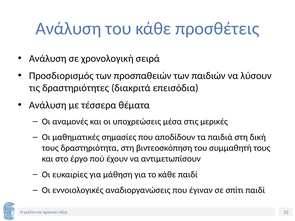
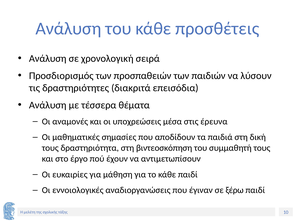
μερικές: μερικές -> έρευνα (214, 122)
σπίτι: σπίτι -> ξέρω (235, 190)
